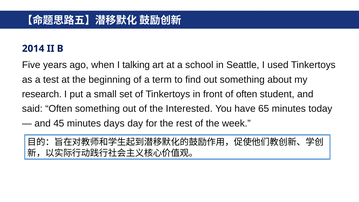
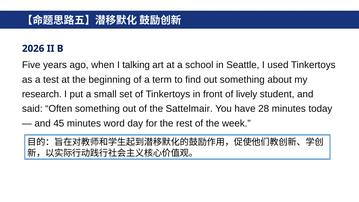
2014: 2014 -> 2026 (33, 49)
of often: often -> lively (247, 94)
Interested: Interested -> Sattelmair (189, 109)
65: 65 -> 28 (264, 109)
days: days -> word (114, 123)
